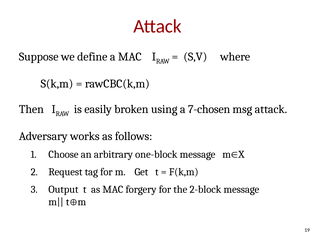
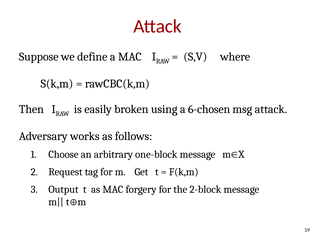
7-chosen: 7-chosen -> 6-chosen (209, 109)
